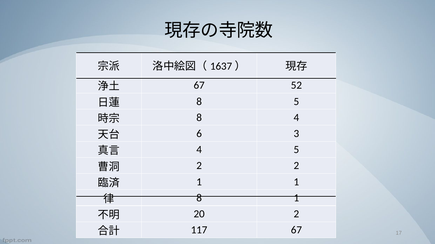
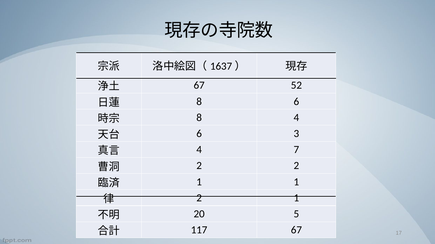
8 5: 5 -> 6 (296, 102)
4 5: 5 -> 7 (296, 150)
8: 8 -> 2 (199, 198)
20 2: 2 -> 5 (296, 215)
